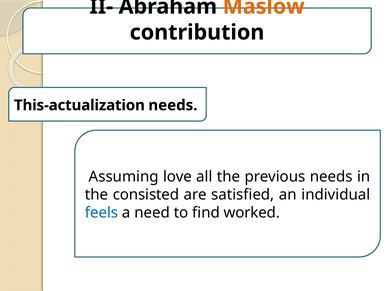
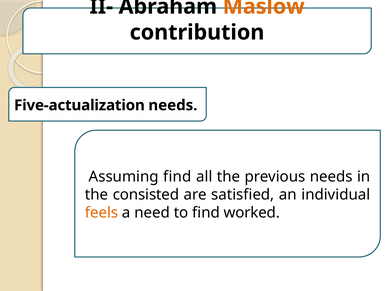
This‐actualization: This‐actualization -> Five‐actualization (79, 105)
Assuming love: love -> find (177, 177)
feels colour: blue -> orange (101, 213)
